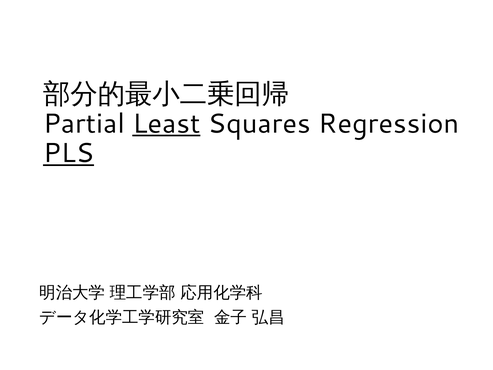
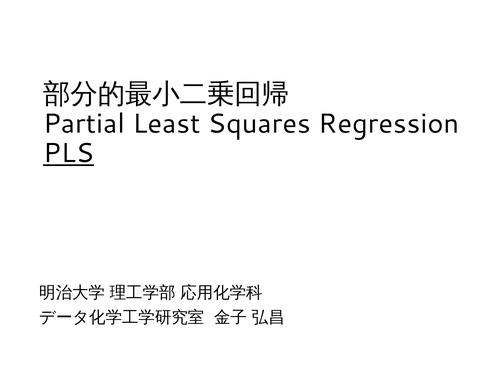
Least underline: present -> none (166, 124)
